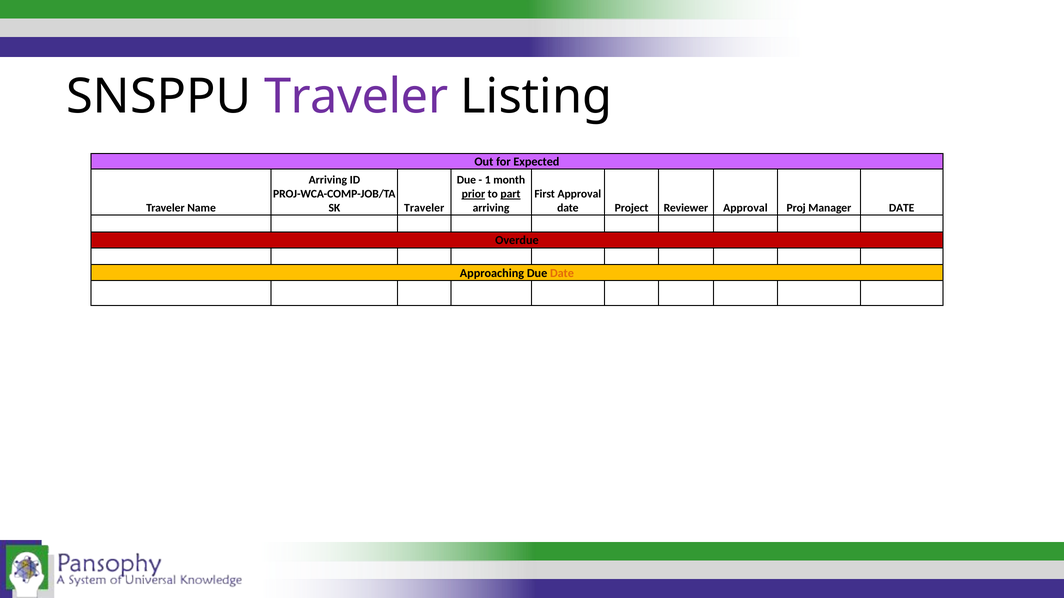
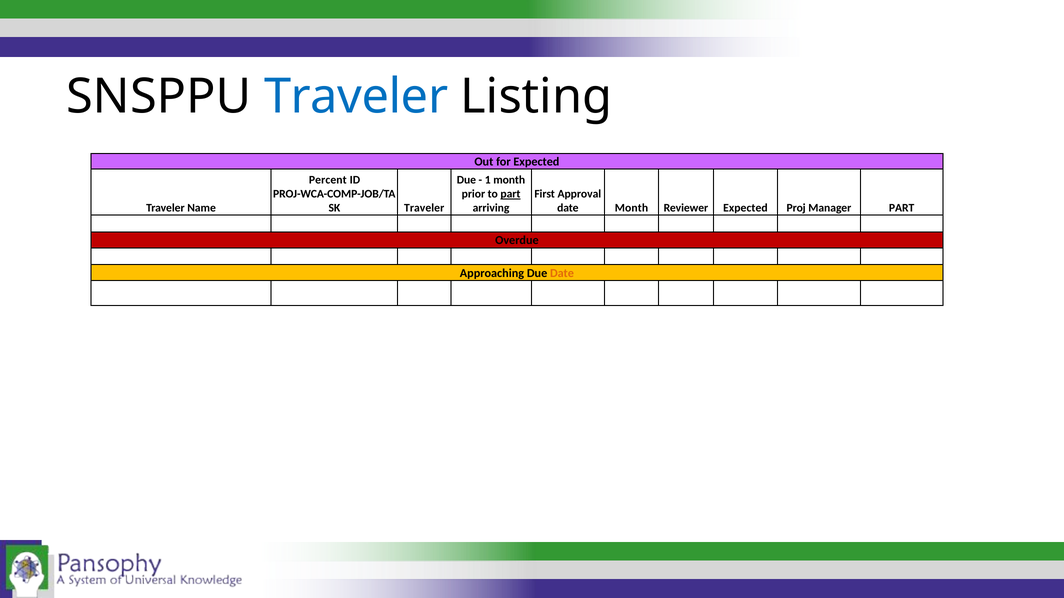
Traveler colour: purple -> blue (356, 97)
Arriving: Arriving -> Percent (328, 180)
prior underline: present -> none (473, 194)
date Project: Project -> Month (631, 208)
Reviewer Approval: Approval -> Expected (745, 208)
Manager DATE: DATE -> PART (902, 208)
